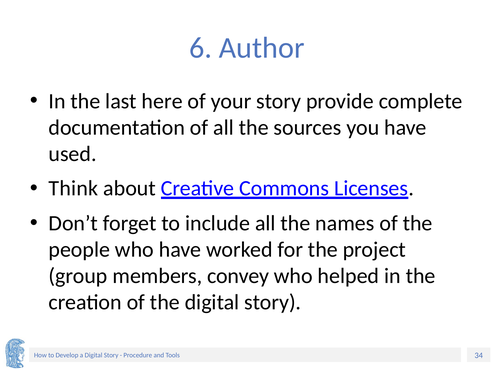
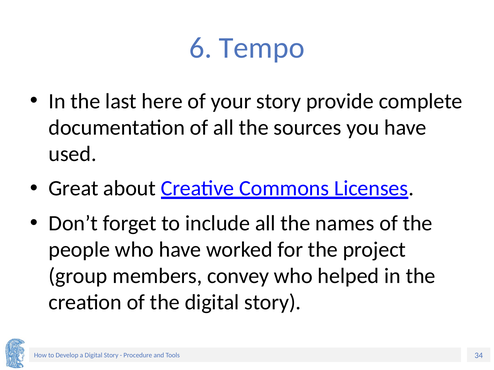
Author: Author -> Tempo (262, 48)
Think: Think -> Great (74, 189)
